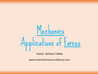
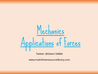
Applications underline: none -> present (37, 42)
